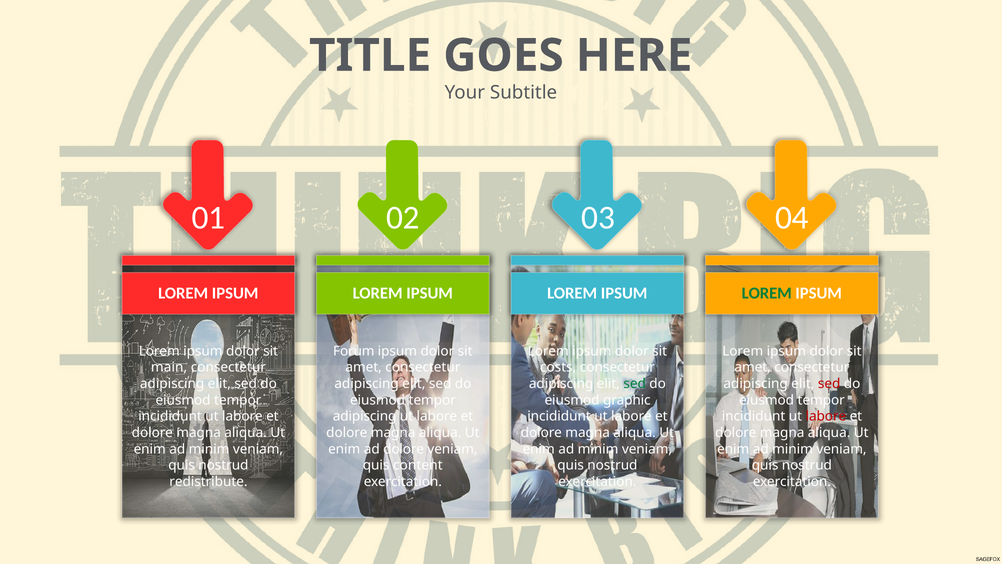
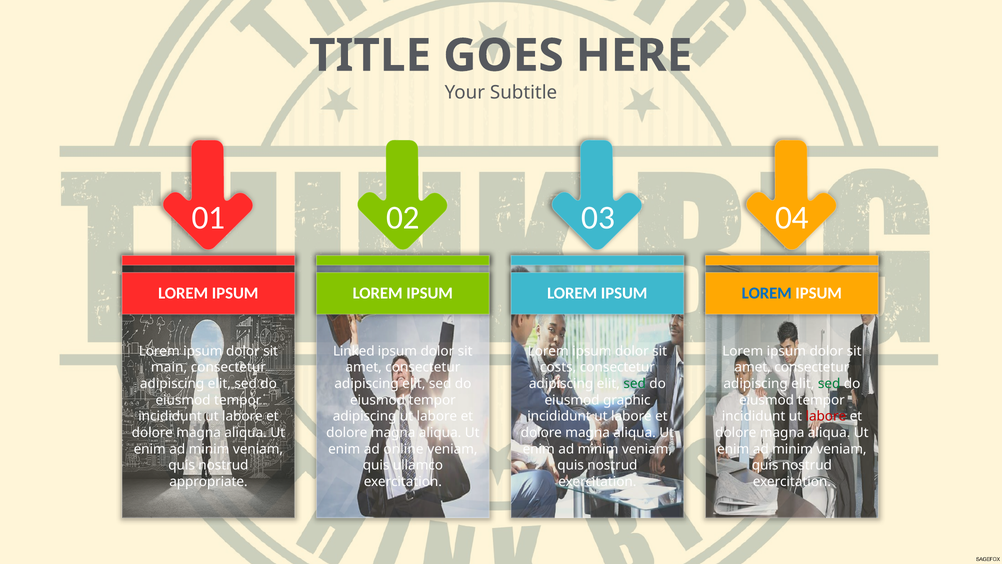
LOREM colour: green -> blue (767, 293)
Forum: Forum -> Linked (354, 351)
sed colour: red -> green (829, 384)
ad dolore: dolore -> online (403, 449)
content: content -> ullamco (418, 465)
redistribute: redistribute -> appropriate (208, 481)
